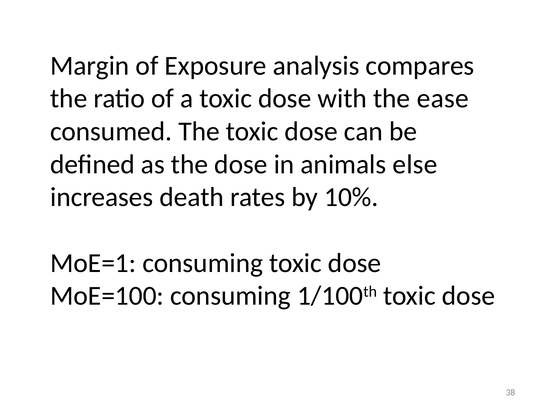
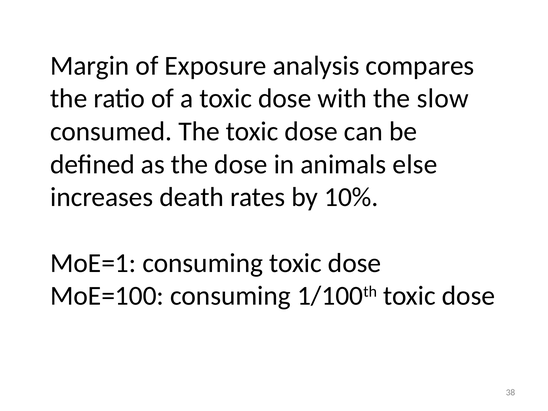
ease: ease -> slow (443, 99)
